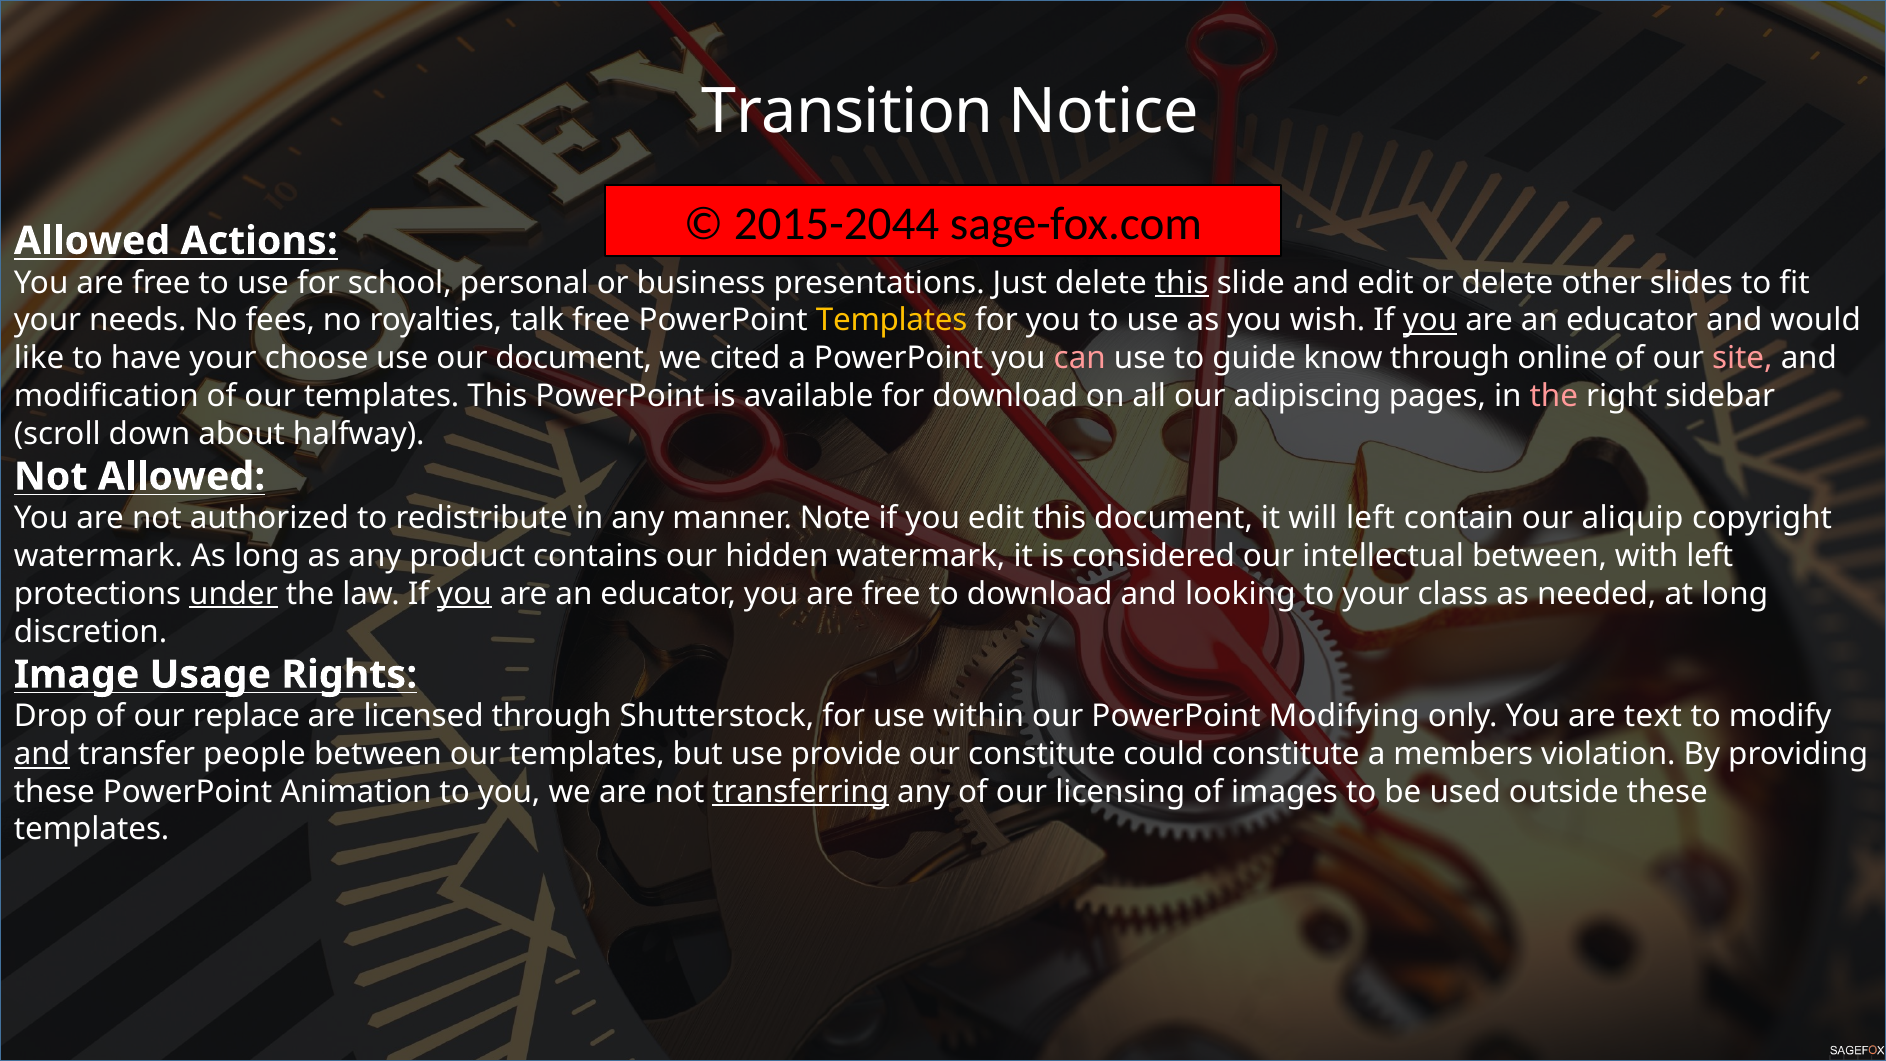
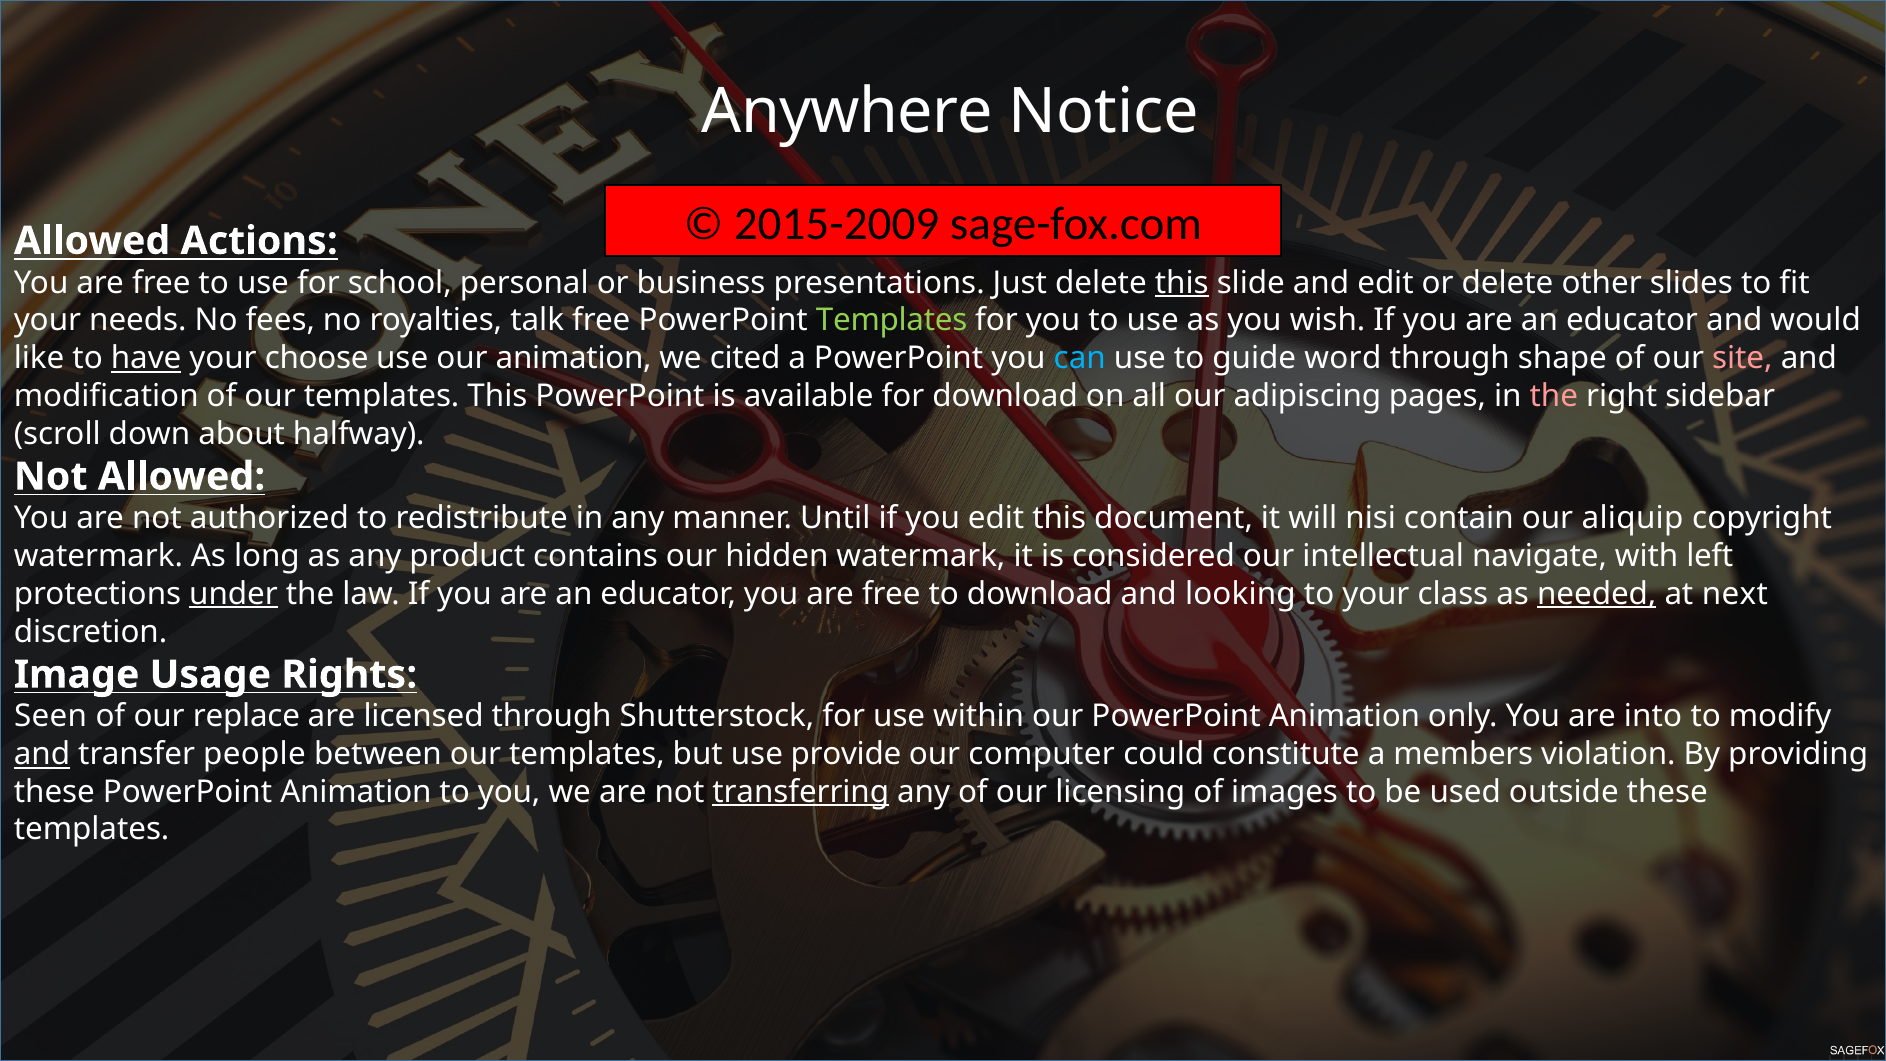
Transition: Transition -> Anywhere (848, 111)
2015-2044: 2015-2044 -> 2015-2009 (837, 224)
Templates colour: yellow -> light green (892, 320)
you underline: present -> none (1430, 320)
have underline: none -> present (146, 358)
our document: document -> animation (574, 358)
can colour: pink -> light blue (1080, 358)
know: know -> word (1343, 358)
online: online -> shape (1562, 358)
Note: Note -> Until (835, 518)
will left: left -> nisi (1371, 518)
intellectual between: between -> navigate (1540, 556)
you underline: present -> none (464, 594)
needed underline: none -> present (1597, 594)
at long: long -> next (1735, 594)
Drop: Drop -> Seen (51, 716)
our PowerPoint Modifying: Modifying -> Animation (1344, 716)
text: text -> into (1653, 716)
our constitute: constitute -> computer (1042, 754)
